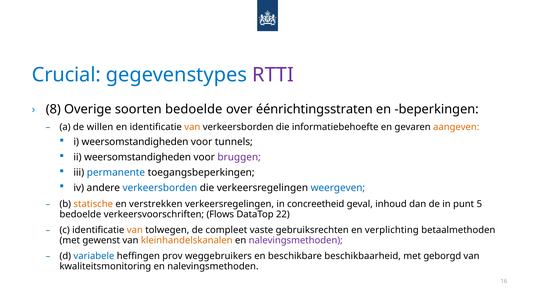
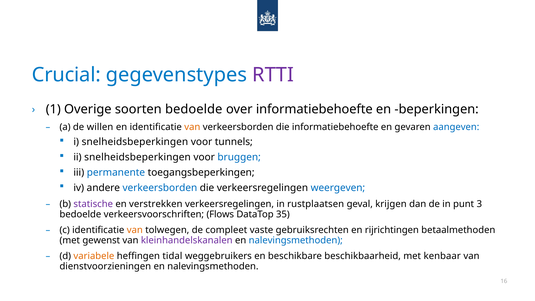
8: 8 -> 1 (53, 109)
over éénrichtingsstraten: éénrichtingsstraten -> informatiebehoefte (314, 109)
aangeven colour: orange -> blue (456, 127)
i weersomstandigheden: weersomstandigheden -> snelheidsbeperkingen (135, 142)
ii weersomstandigheden: weersomstandigheden -> snelheidsbeperkingen (137, 157)
bruggen colour: purple -> blue (239, 157)
statische colour: orange -> purple (93, 204)
concreetheid: concreetheid -> rustplaatsen (316, 204)
inhoud: inhoud -> krijgen (391, 204)
5: 5 -> 3 (479, 204)
22: 22 -> 35 (283, 214)
verplichting: verplichting -> rijrichtingen (392, 230)
kleinhandelskanalen colour: orange -> purple (187, 240)
nalevingsmethoden colour: purple -> blue (296, 240)
variabele colour: blue -> orange (94, 256)
prov: prov -> tidal (172, 256)
geborgd: geborgd -> kenbaar (442, 256)
kwaliteitsmonitoring: kwaliteitsmonitoring -> dienstvoorzieningen (105, 266)
